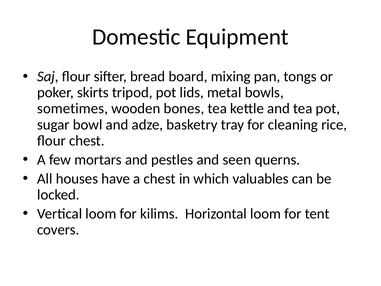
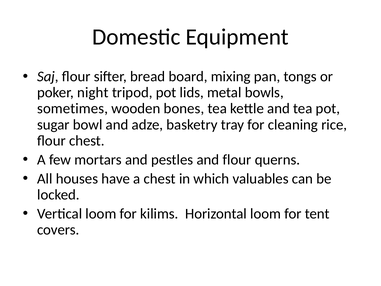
skirts: skirts -> night (93, 93)
and seen: seen -> flour (237, 159)
